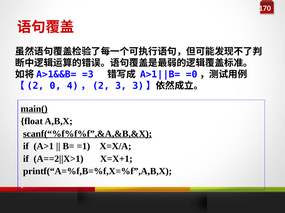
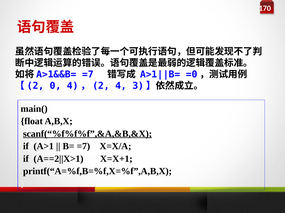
=3: =3 -> =7 (88, 75)
3: 3 -> 4 (121, 86)
main( underline: present -> none (34, 109)
B= =1: =1 -> =7 (83, 147)
